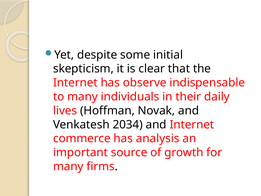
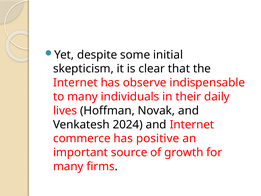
2034: 2034 -> 2024 (128, 124)
analysis: analysis -> positive (158, 138)
